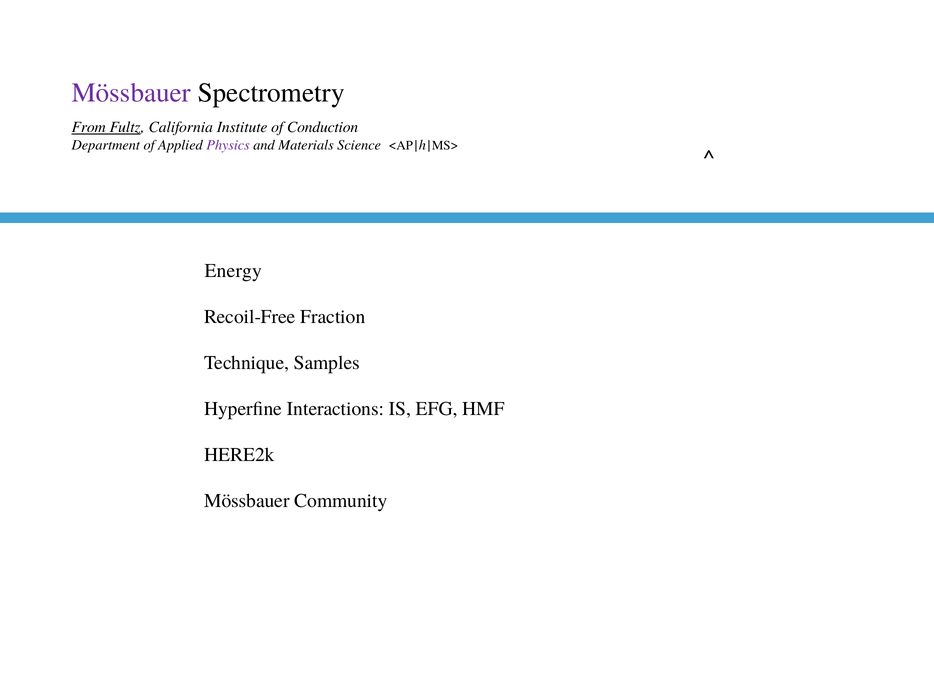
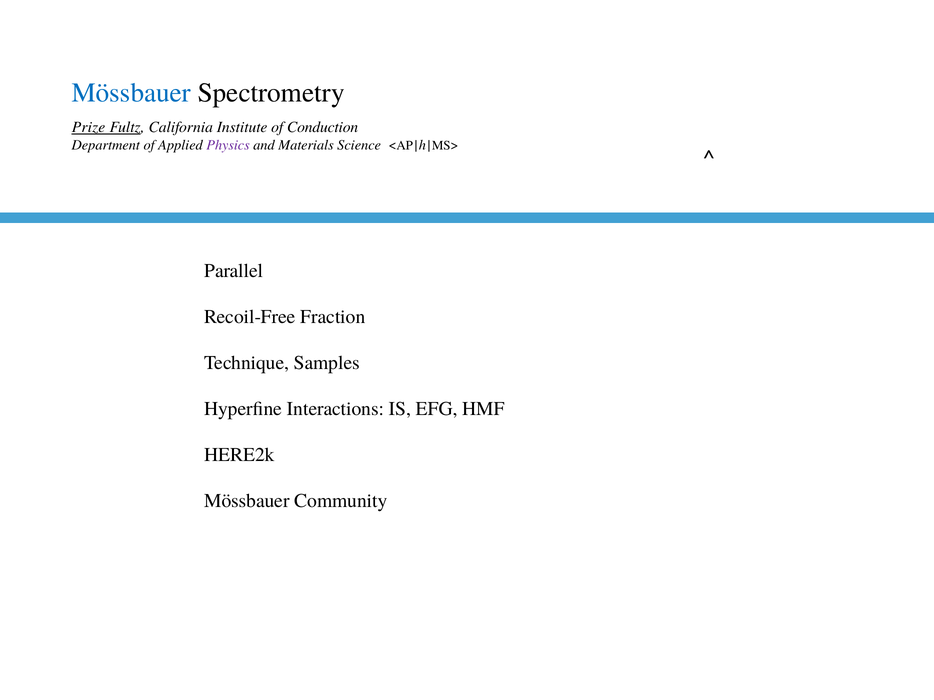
Mössbauer colour: purple -> blue (131, 93)
From: From -> Prize (89, 127)
Energy: Energy -> Parallel (234, 271)
